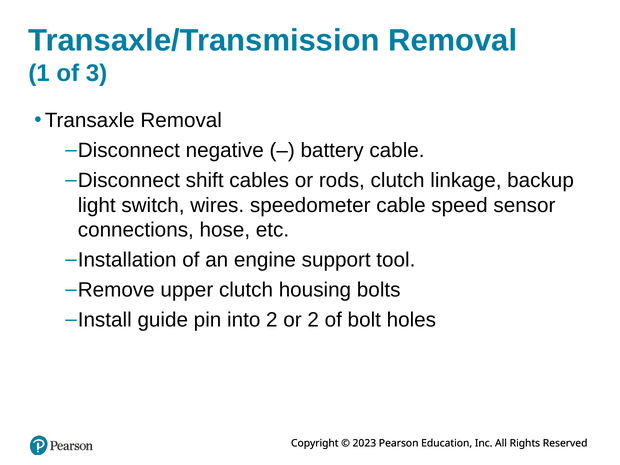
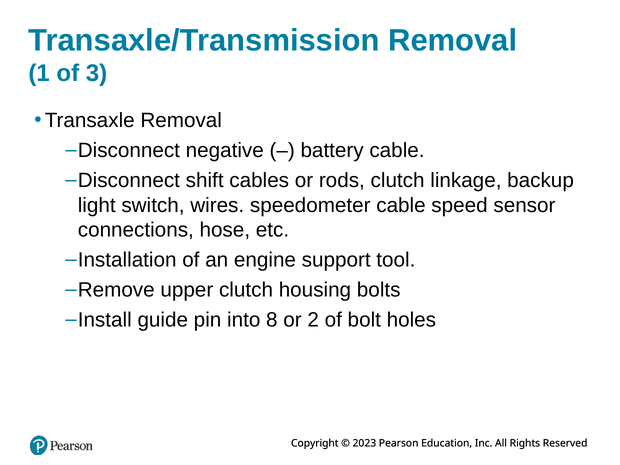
into 2: 2 -> 8 (272, 320)
